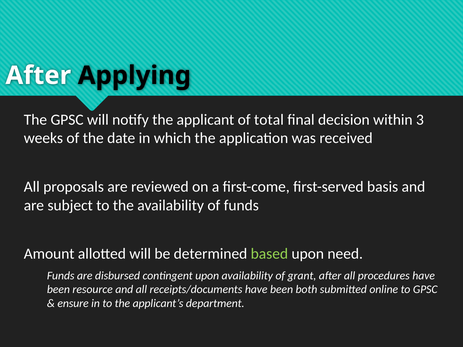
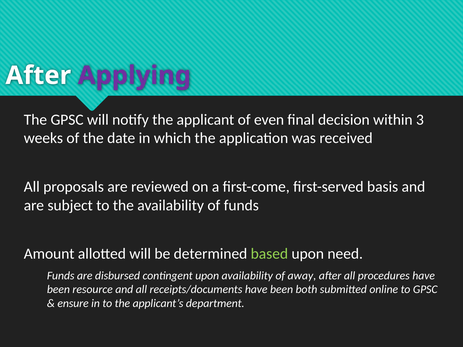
Applying colour: black -> purple (134, 76)
total: total -> even (269, 120)
grant: grant -> away (302, 276)
